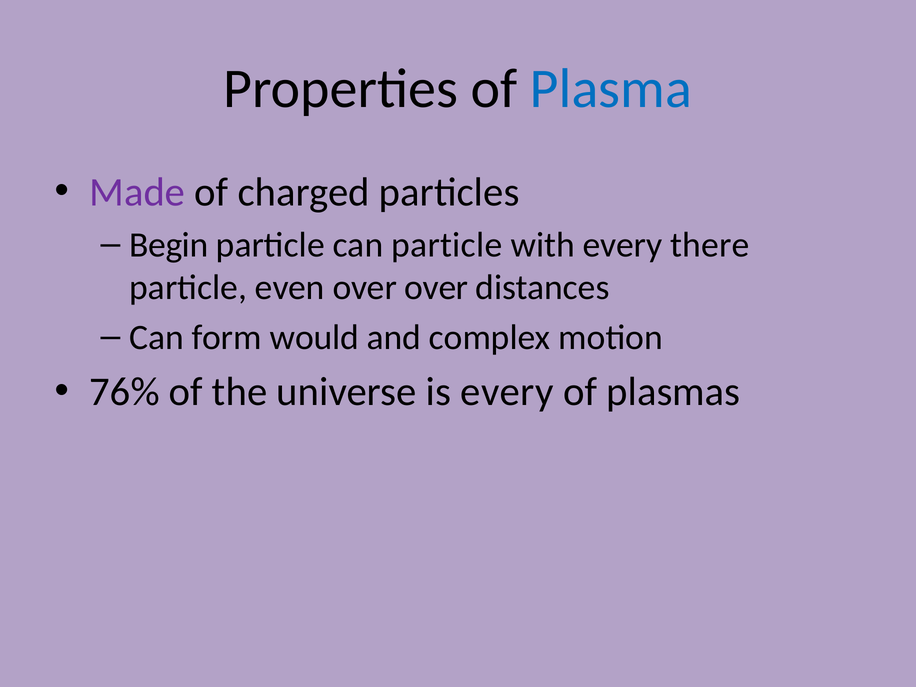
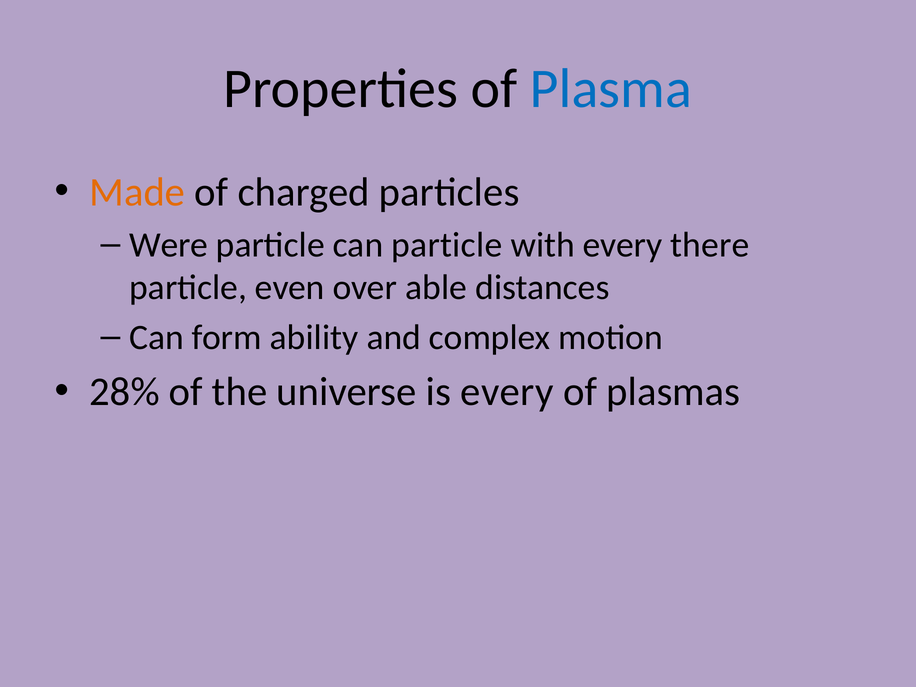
Made colour: purple -> orange (137, 192)
Begin: Begin -> Were (169, 245)
over over: over -> able (436, 288)
would: would -> ability (314, 337)
76%: 76% -> 28% (124, 392)
